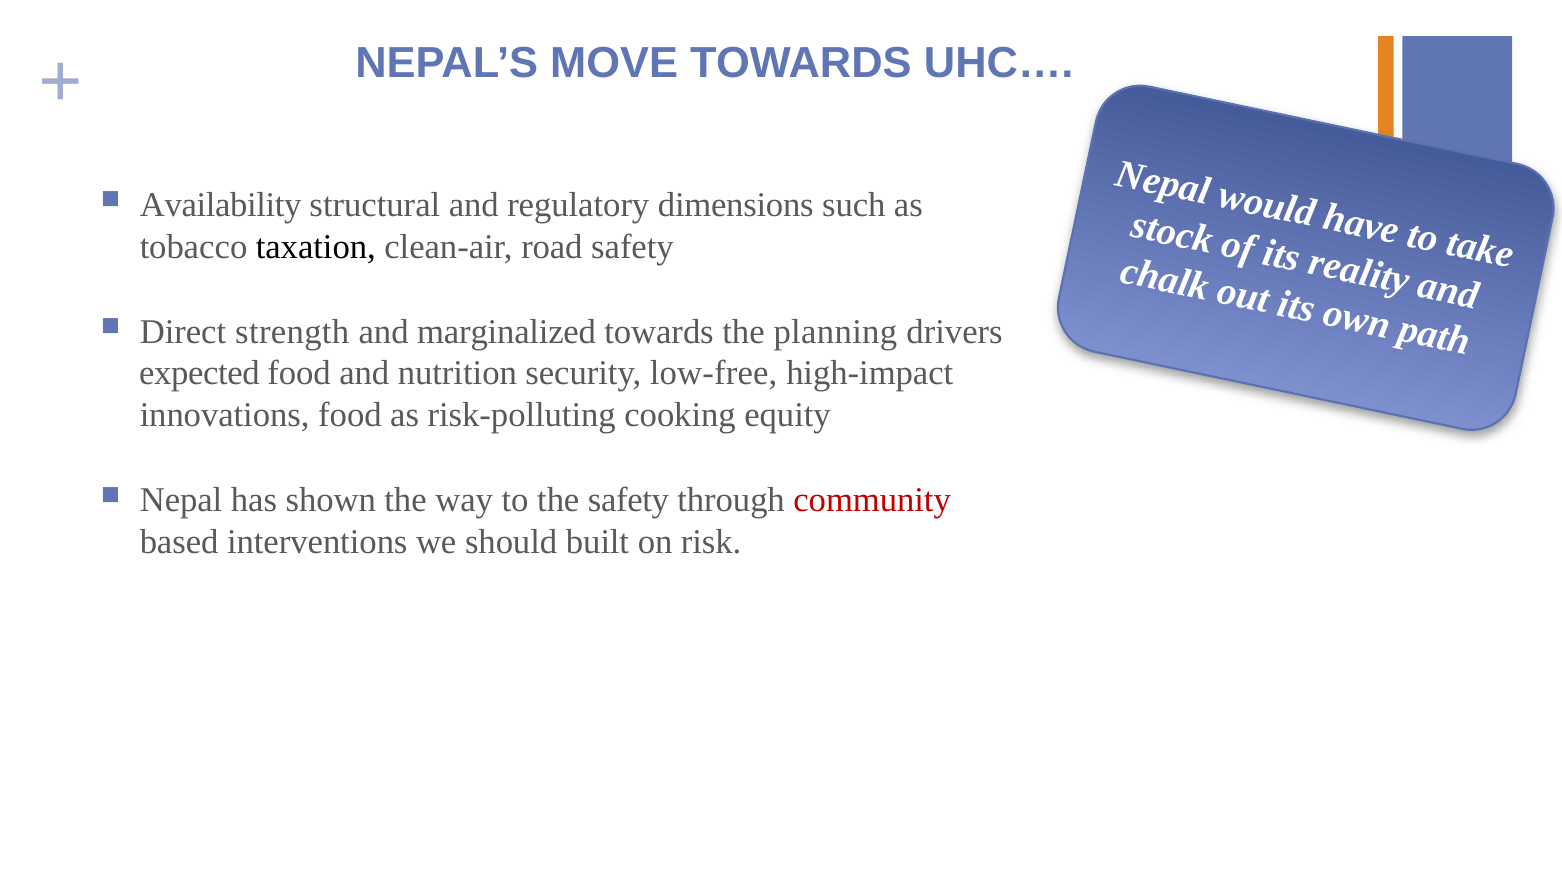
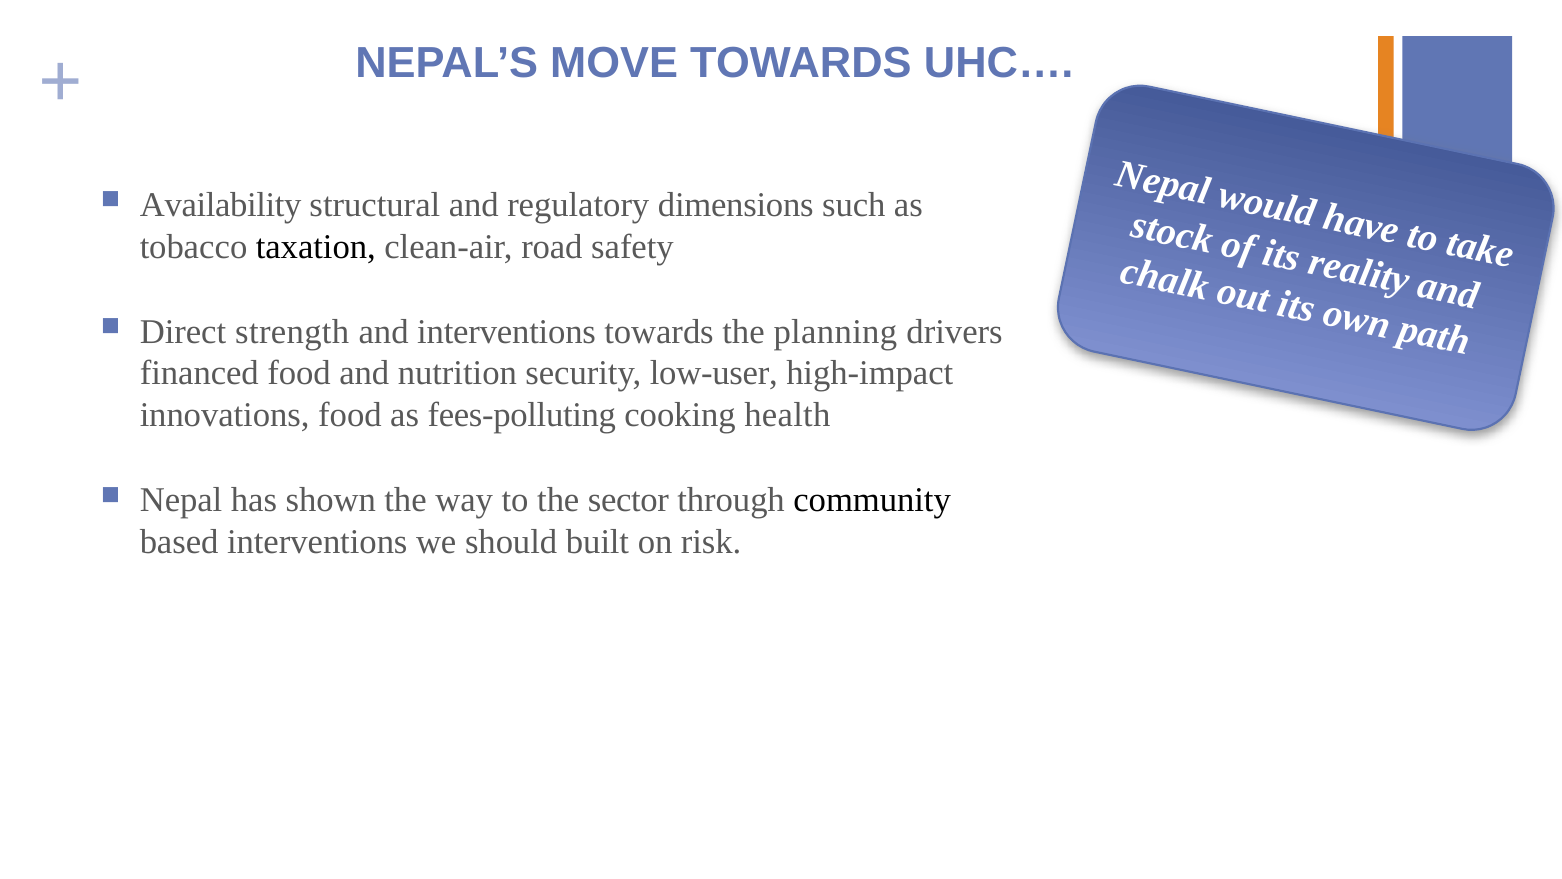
and marginalized: marginalized -> interventions (507, 332)
expected: expected -> financed (199, 373)
low-free: low-free -> low-user (714, 373)
risk-polluting: risk-polluting -> fees-polluting (522, 415)
equity: equity -> health (787, 415)
the safety: safety -> sector (628, 500)
community colour: red -> black (872, 500)
